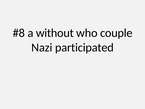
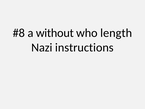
couple: couple -> length (116, 33)
participated: participated -> instructions (84, 47)
